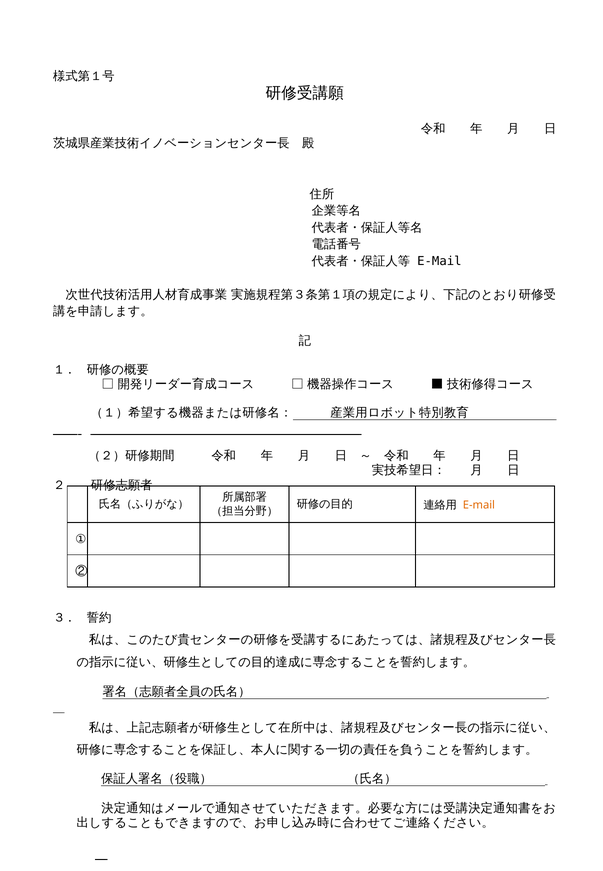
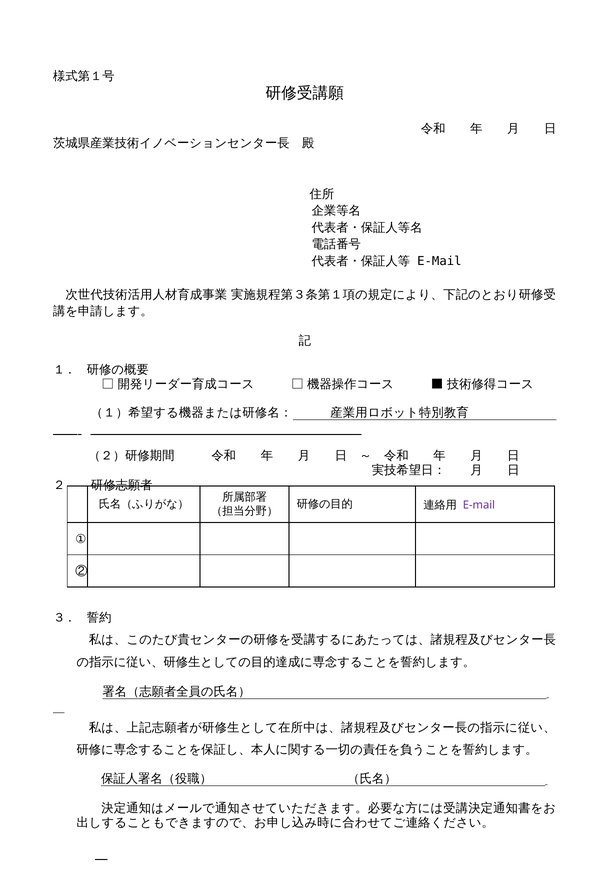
E-mail colour: orange -> purple (479, 505)
